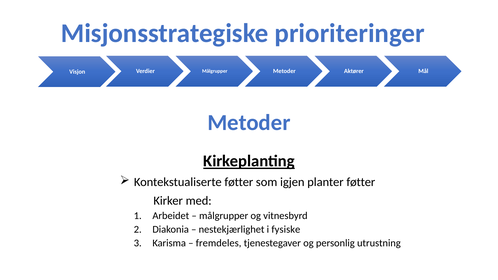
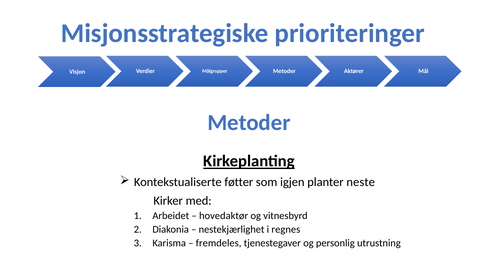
planter føtter: føtter -> neste (361, 182)
målgrupper: målgrupper -> hovedaktør (224, 216)
fysiske: fysiske -> regnes (286, 230)
